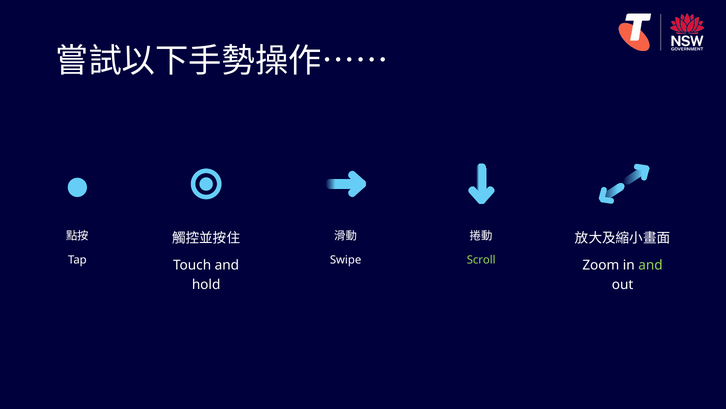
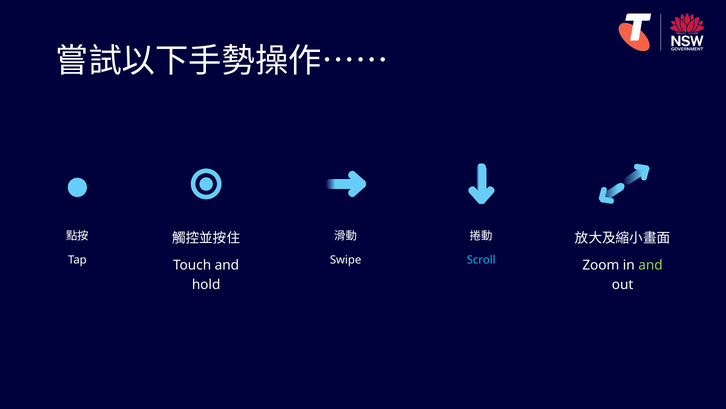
Scroll colour: light green -> light blue (481, 260)
